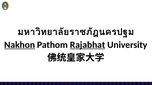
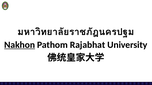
Rajabhat underline: present -> none (88, 45)
